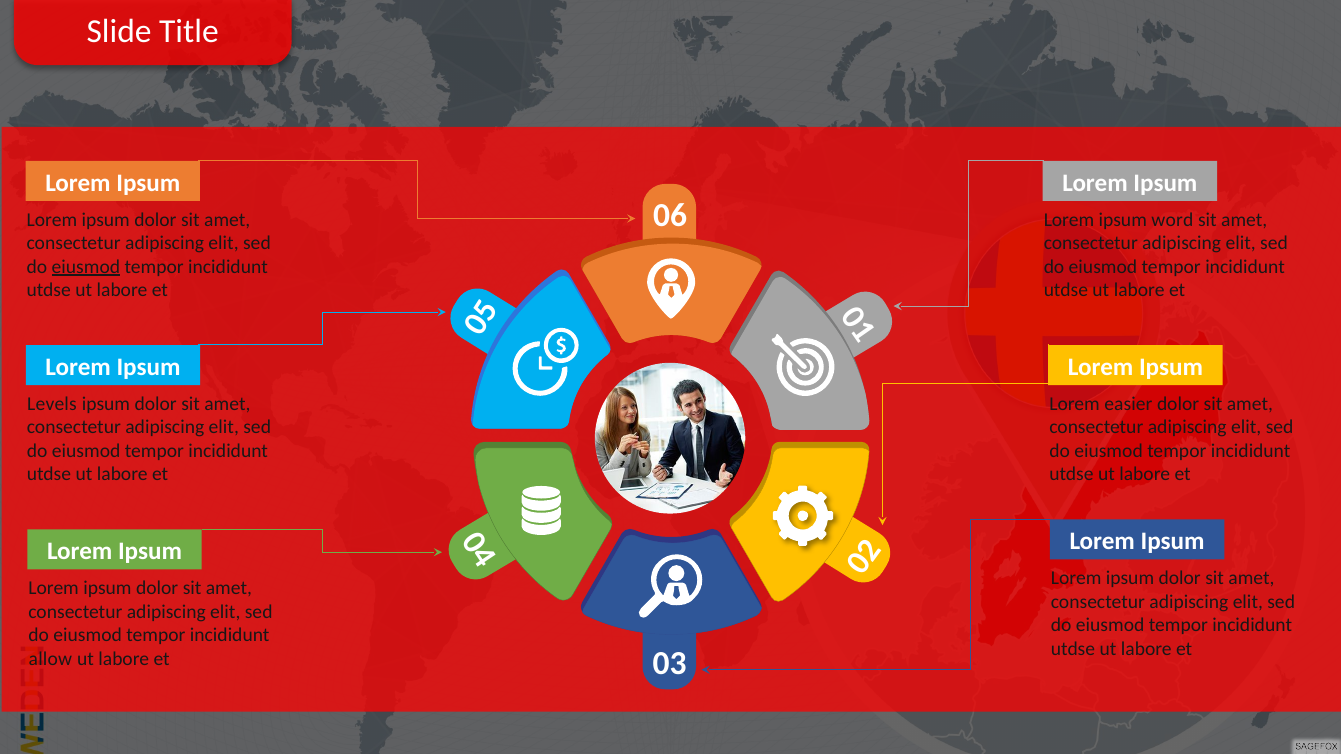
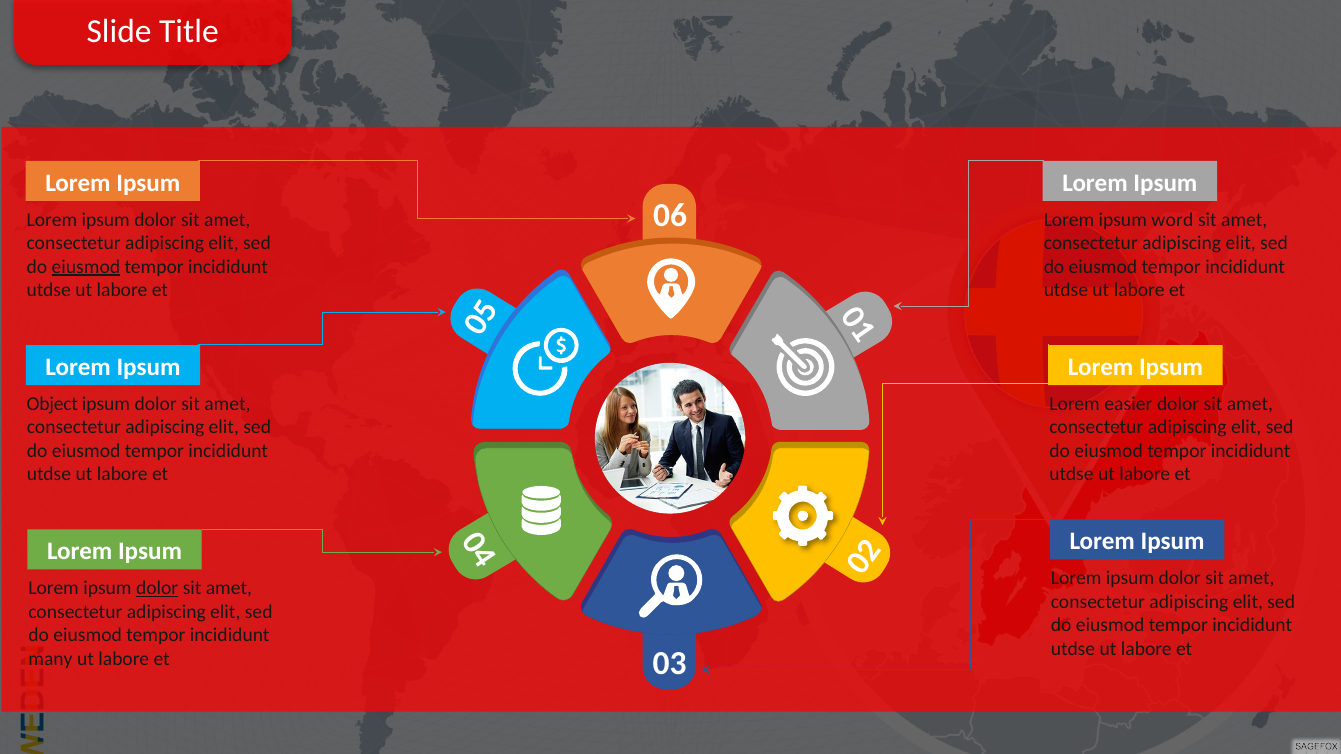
Levels: Levels -> Object (52, 404)
dolor underline: none -> present (157, 588)
allow: allow -> many (50, 659)
